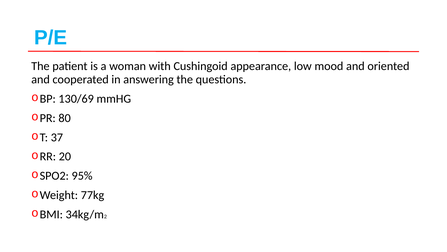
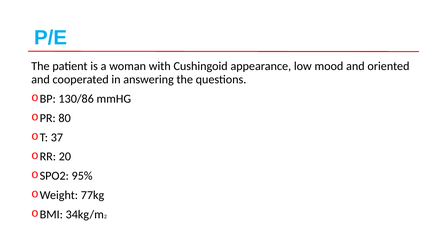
130/69: 130/69 -> 130/86 (76, 99)
